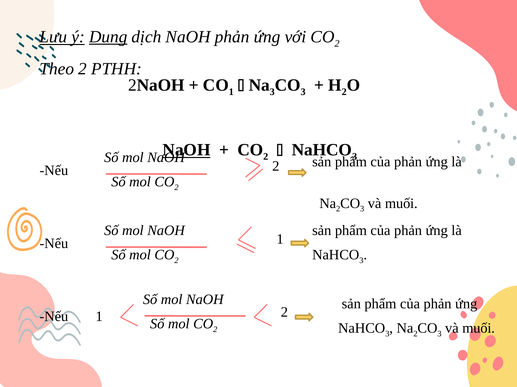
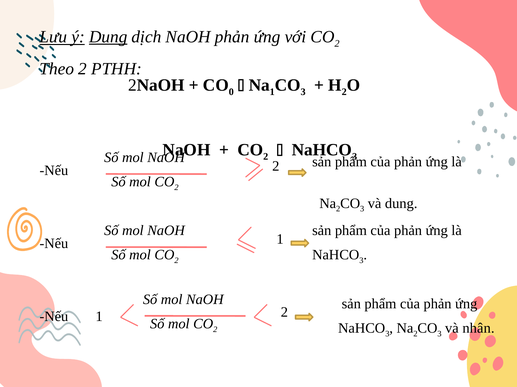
1: 1 -> 0 (231, 92)
3: 3 -> 1 (272, 92)
NaOH underline: present -> none (187, 150)
muối: muối -> dung (401, 204)
muối: muối -> nhân (478, 329)
